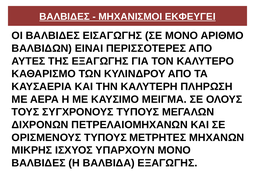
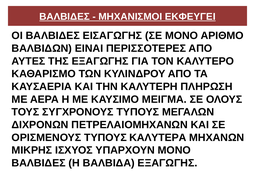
ΜΕΤΡΗΤΕΣ: ΜΕΤΡΗΤΕΣ -> ΚΑΛΥΤΕΡΑ (158, 138)
